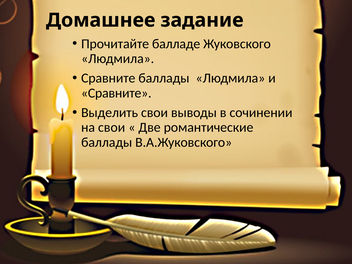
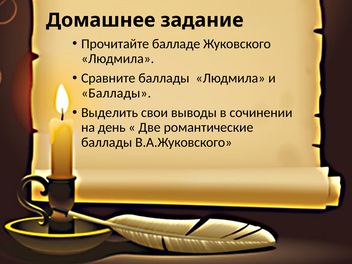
Сравните: Сравните -> Баллады (116, 93)
на свои: свои -> день (112, 127)
